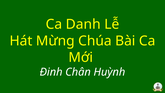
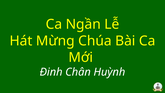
Danh: Danh -> Ngần (83, 24)
